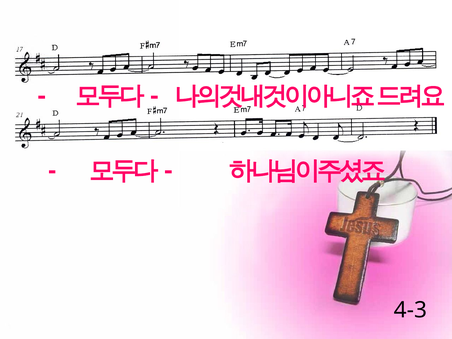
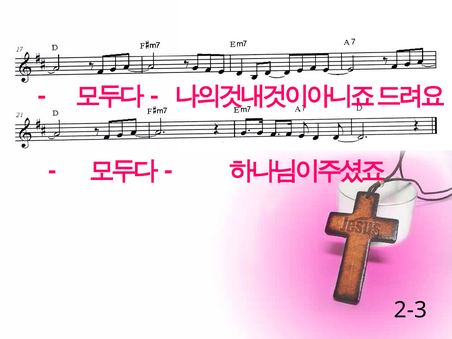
4-3: 4-3 -> 2-3 (410, 310)
